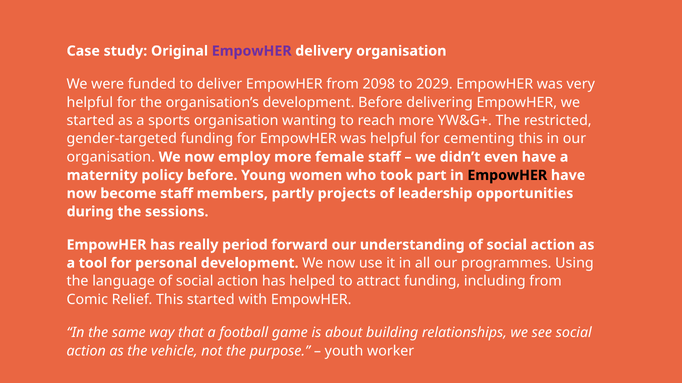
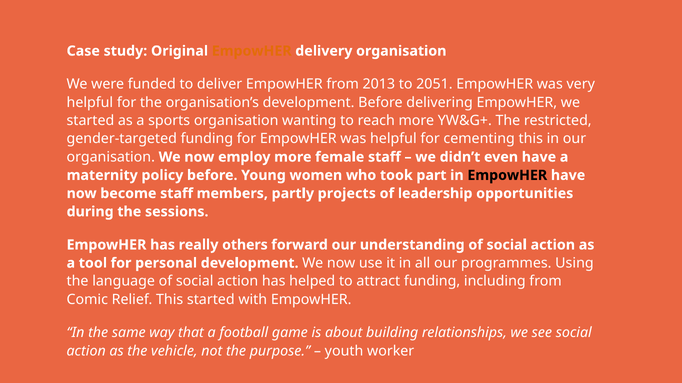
EmpowHER colour: purple -> orange (252, 51)
2098: 2098 -> 2013 (379, 84)
2029: 2029 -> 2051 (434, 84)
period: period -> others (245, 245)
